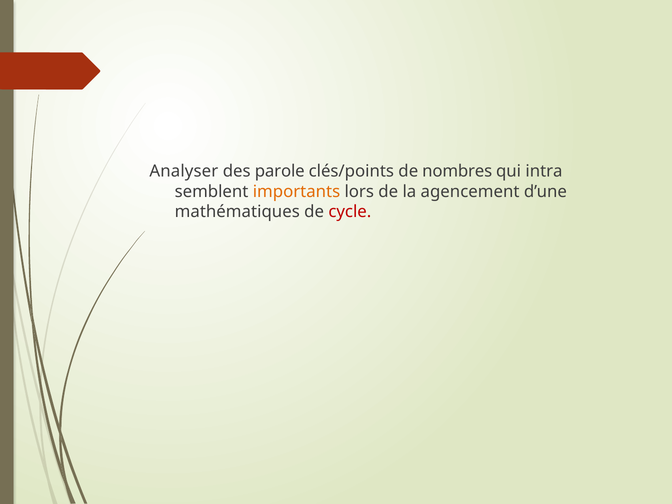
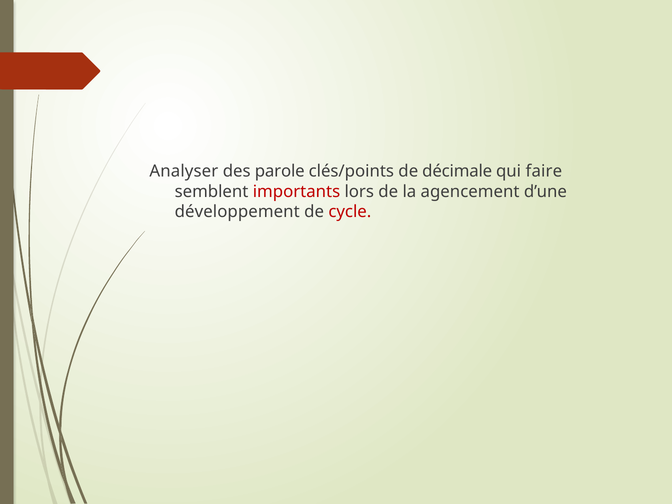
nombres: nombres -> décimale (457, 171)
intra: intra -> faire (544, 171)
importants colour: orange -> red (296, 192)
mathématiques: mathématiques -> développement (237, 212)
